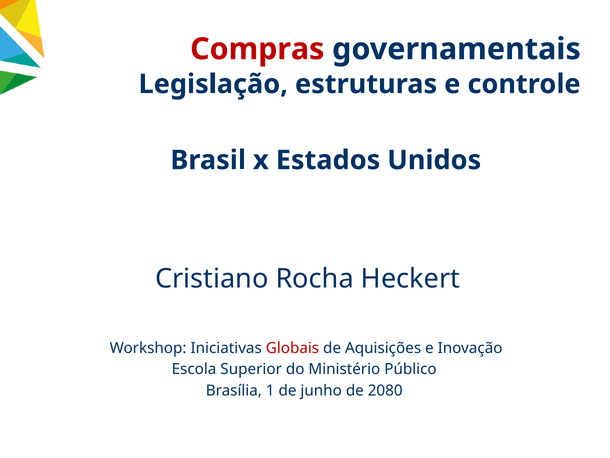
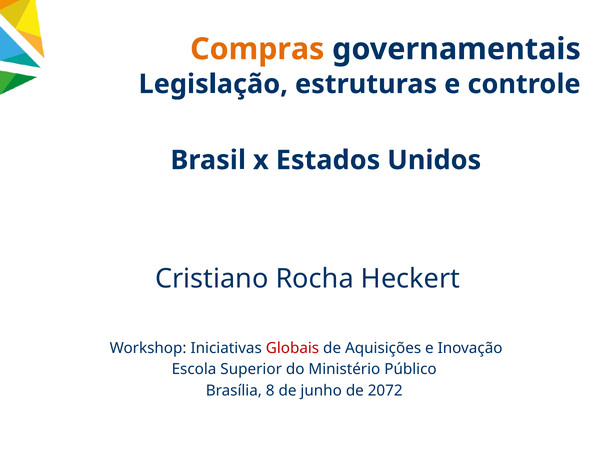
Compras colour: red -> orange (257, 49)
1: 1 -> 8 (270, 390)
2080: 2080 -> 2072 (385, 390)
